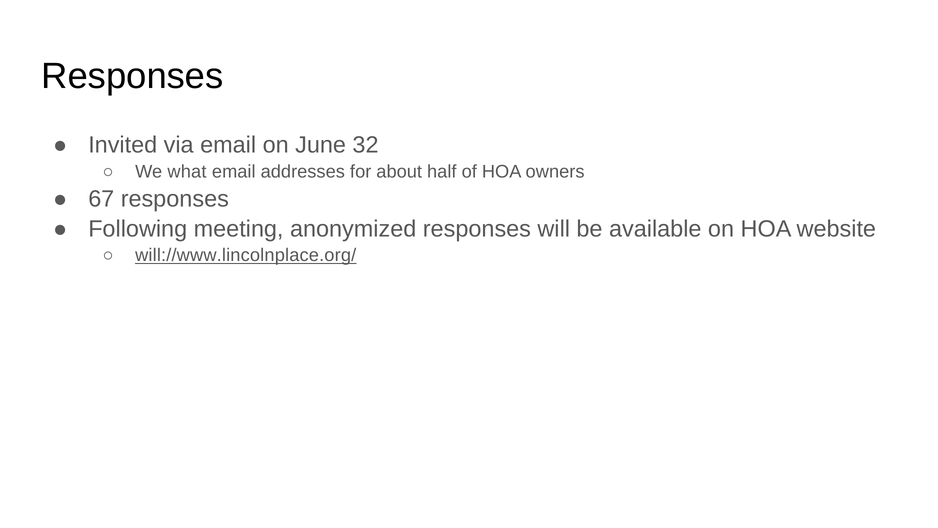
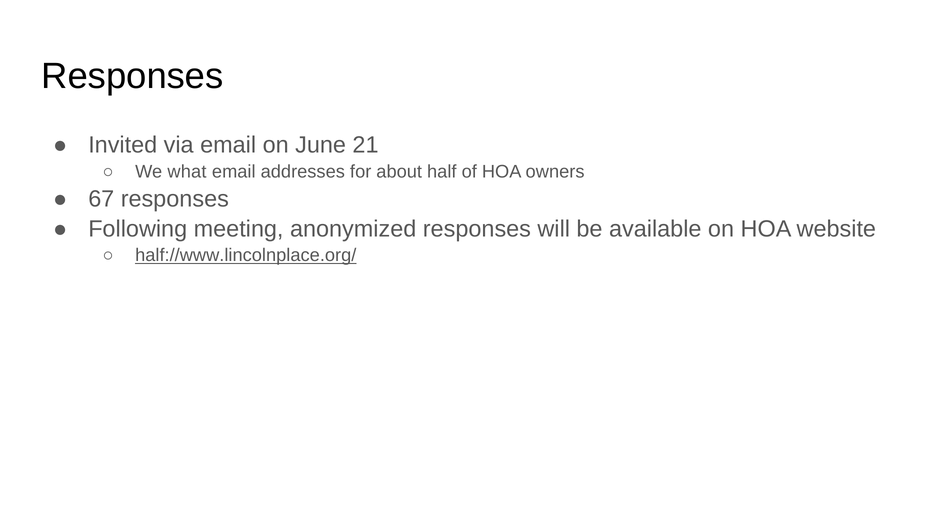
32: 32 -> 21 (366, 145)
will://www.lincolnplace.org/: will://www.lincolnplace.org/ -> half://www.lincolnplace.org/ (246, 255)
